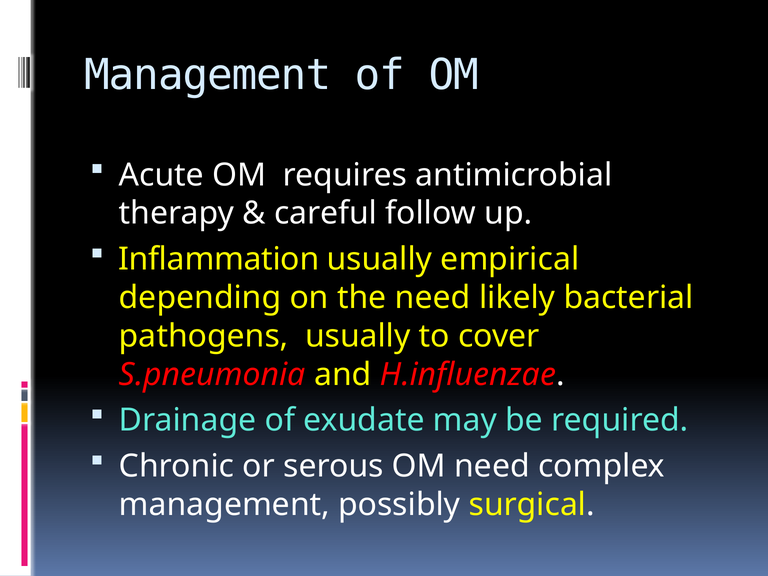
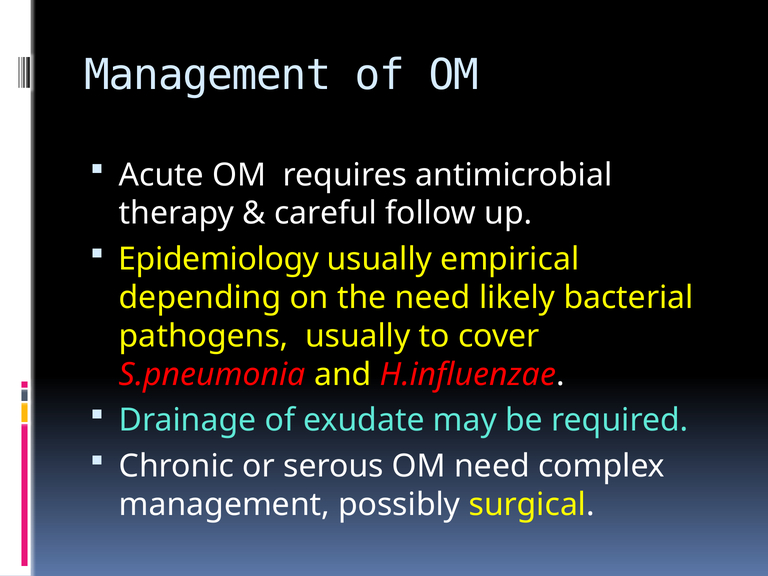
Inflammation: Inflammation -> Epidemiology (219, 259)
